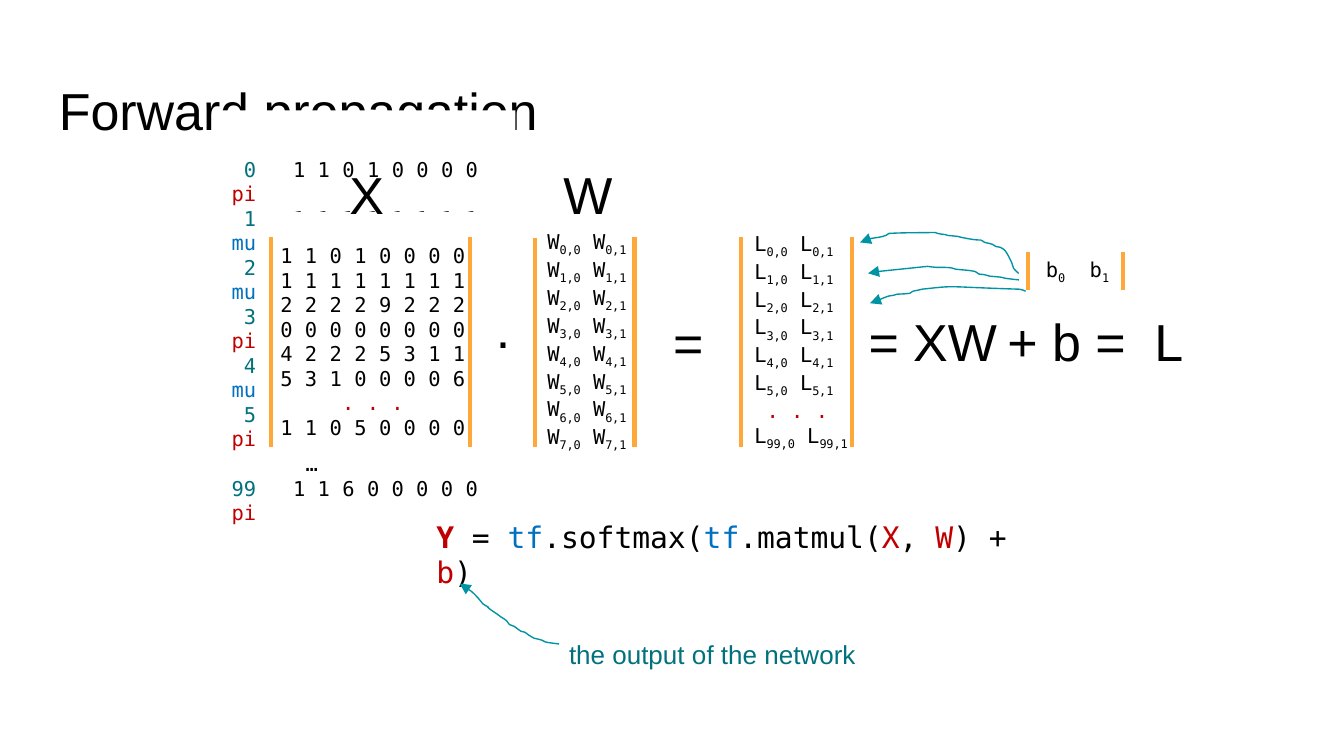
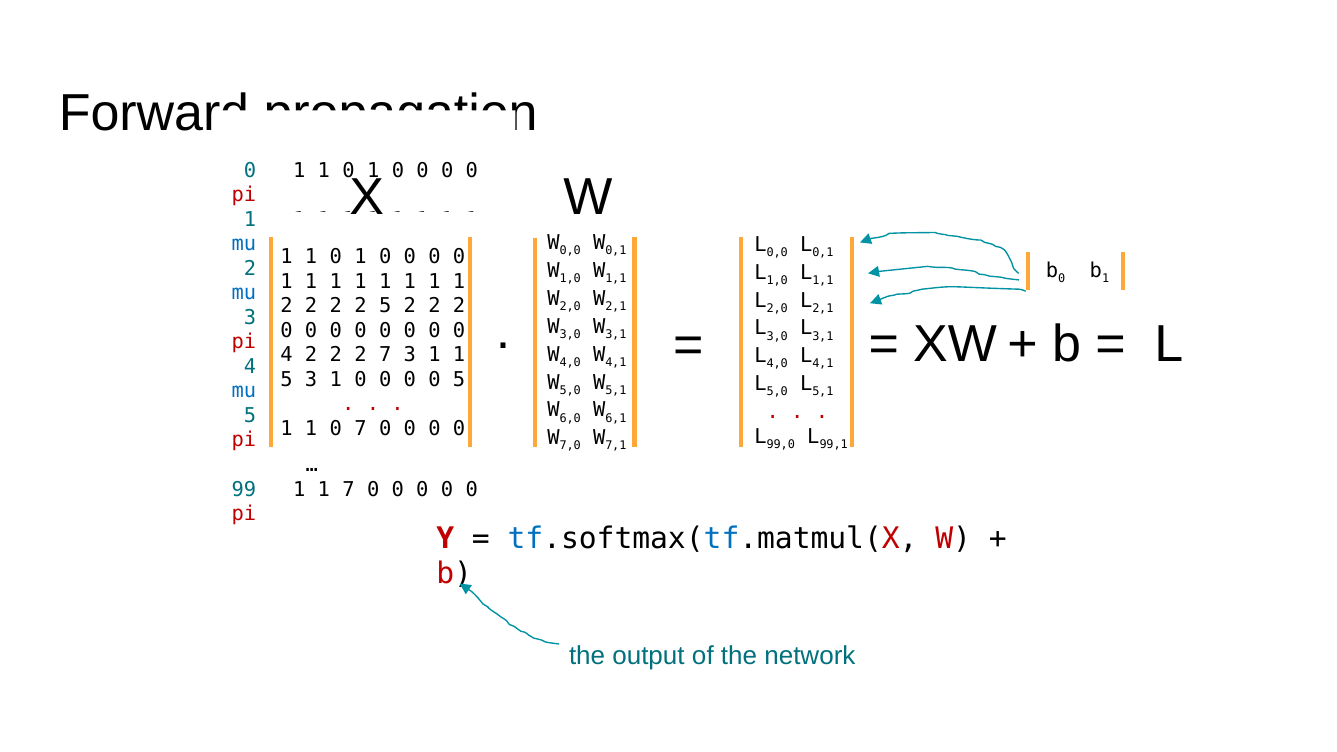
2 9: 9 -> 5 (385, 306)
2 5: 5 -> 7 (385, 355)
0 6: 6 -> 5 (459, 379)
0 5: 5 -> 7 (360, 429)
1 6: 6 -> 7 (349, 489)
